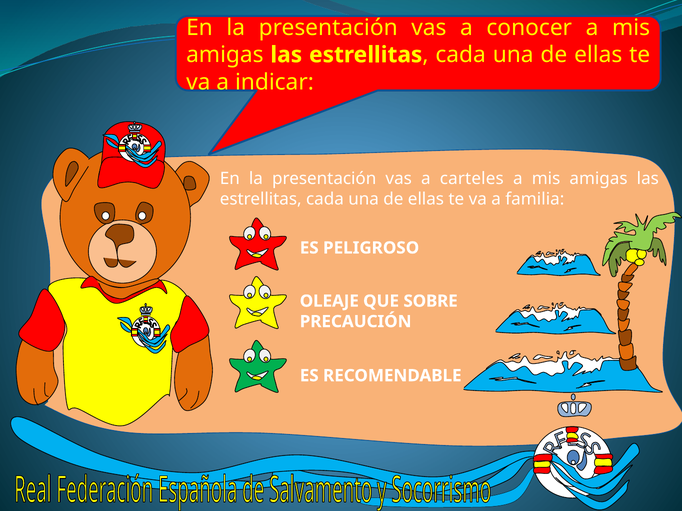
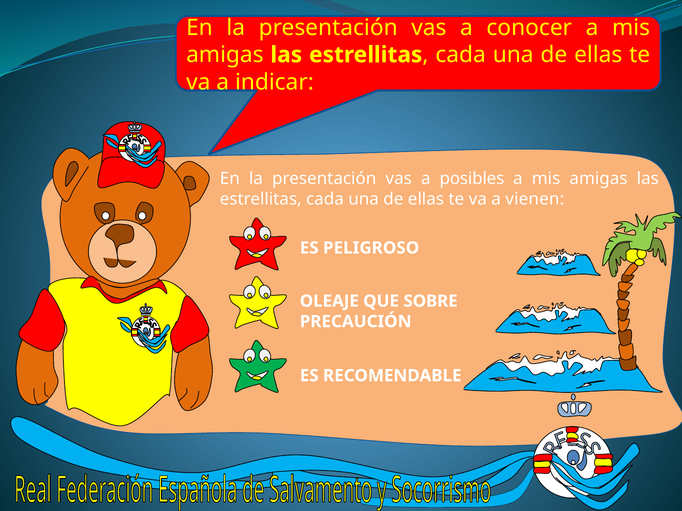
carteles: carteles -> posibles (472, 179)
familia: familia -> vienen (535, 199)
